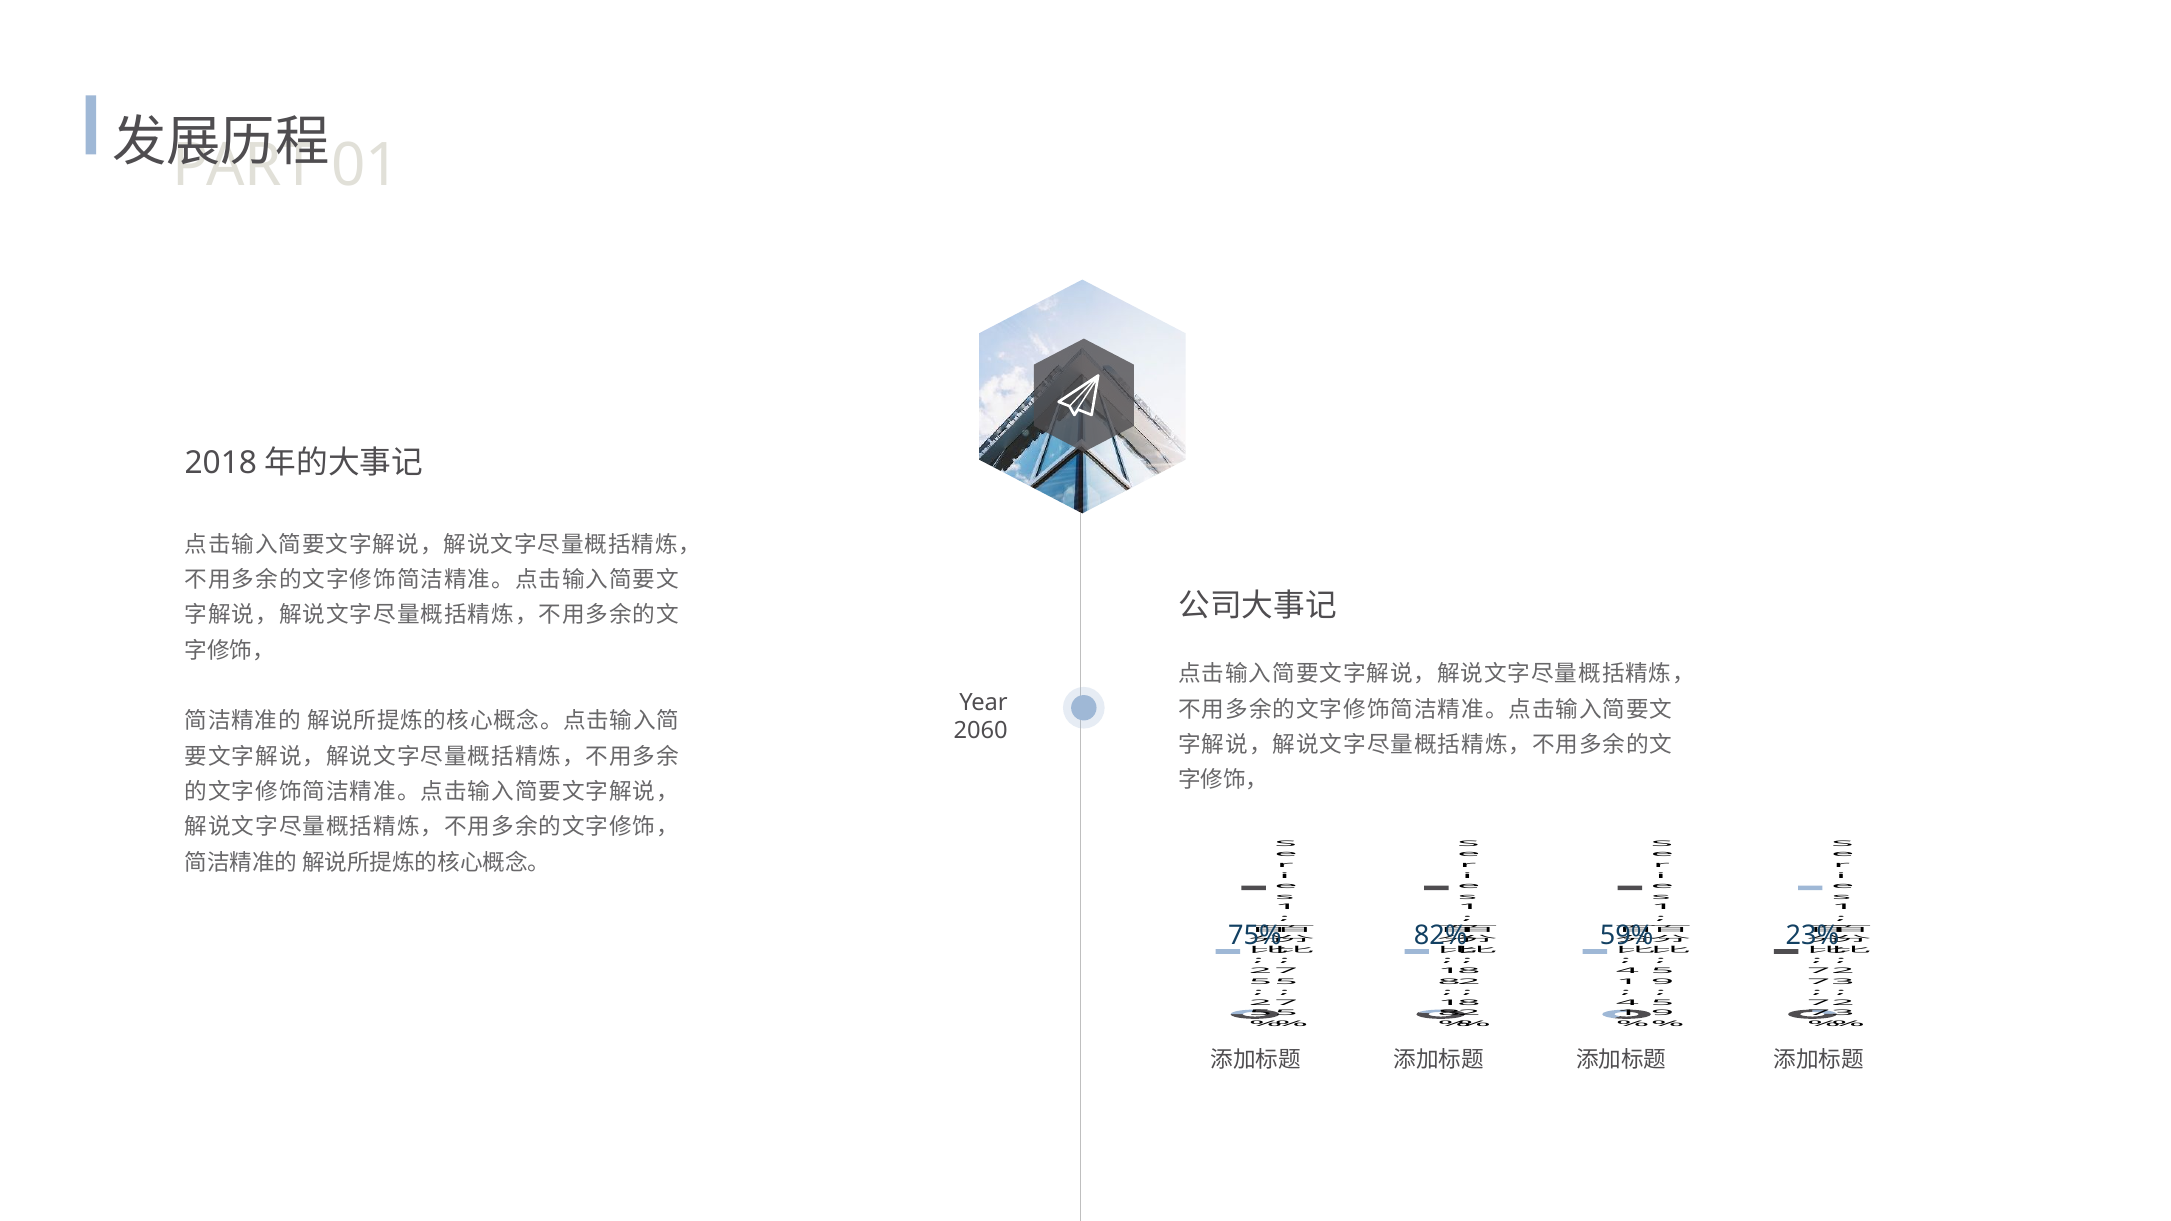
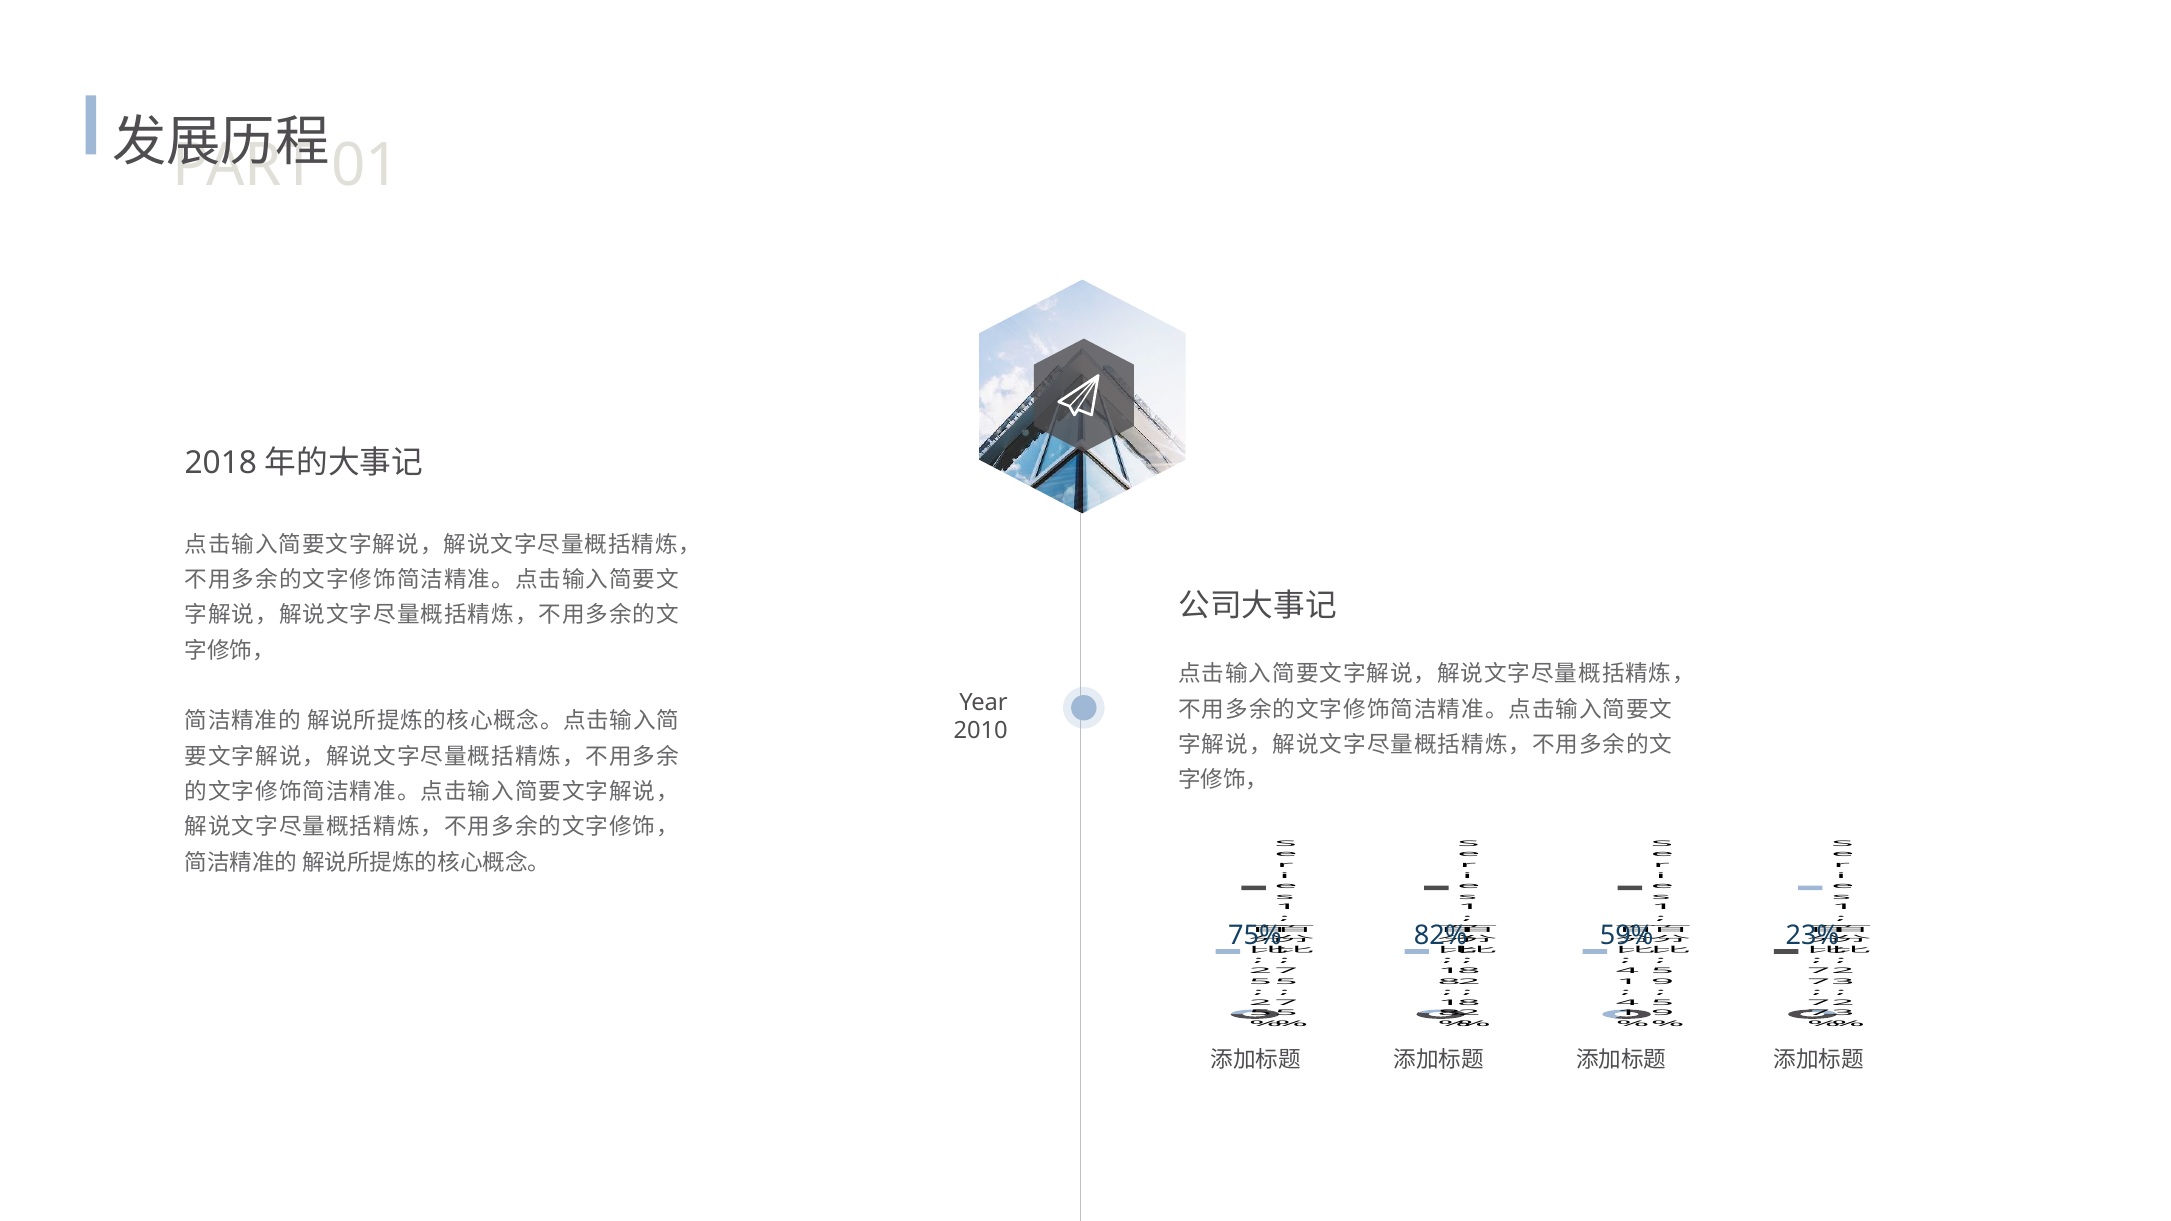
2060: 2060 -> 2010 (981, 731)
